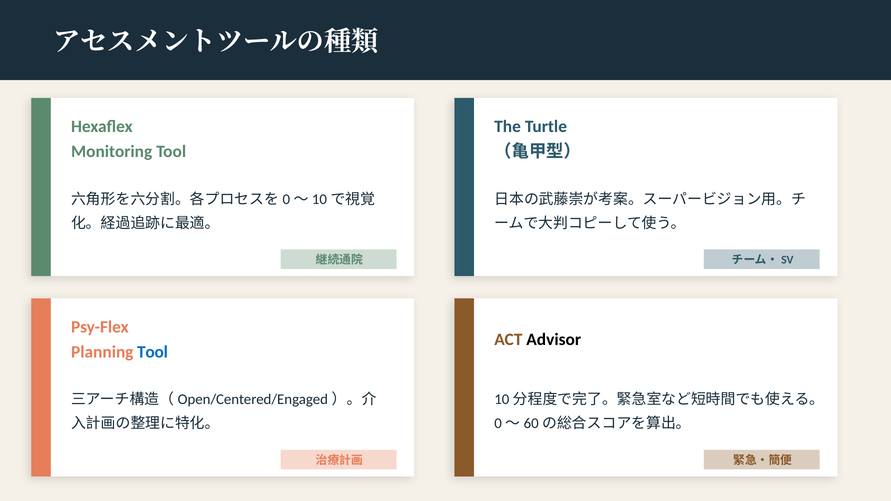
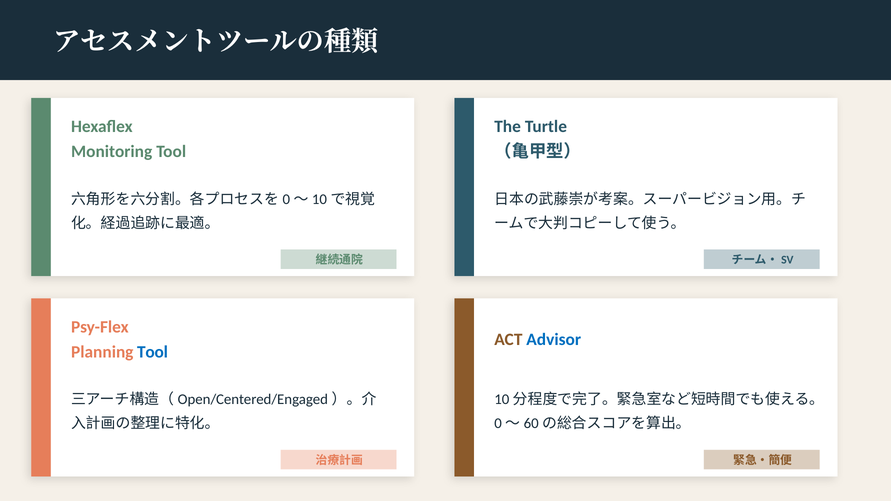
Advisor colour: black -> blue (554, 340)
